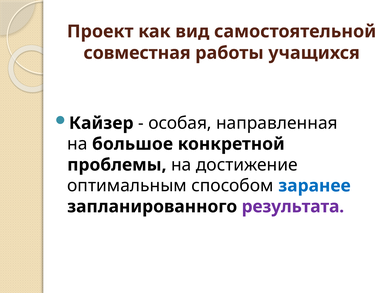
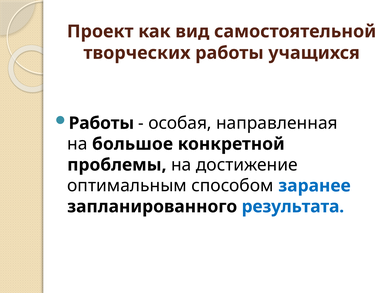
совместная: совместная -> творческих (137, 53)
Кайзер: Кайзер -> Работы (101, 123)
результата colour: purple -> blue (293, 207)
